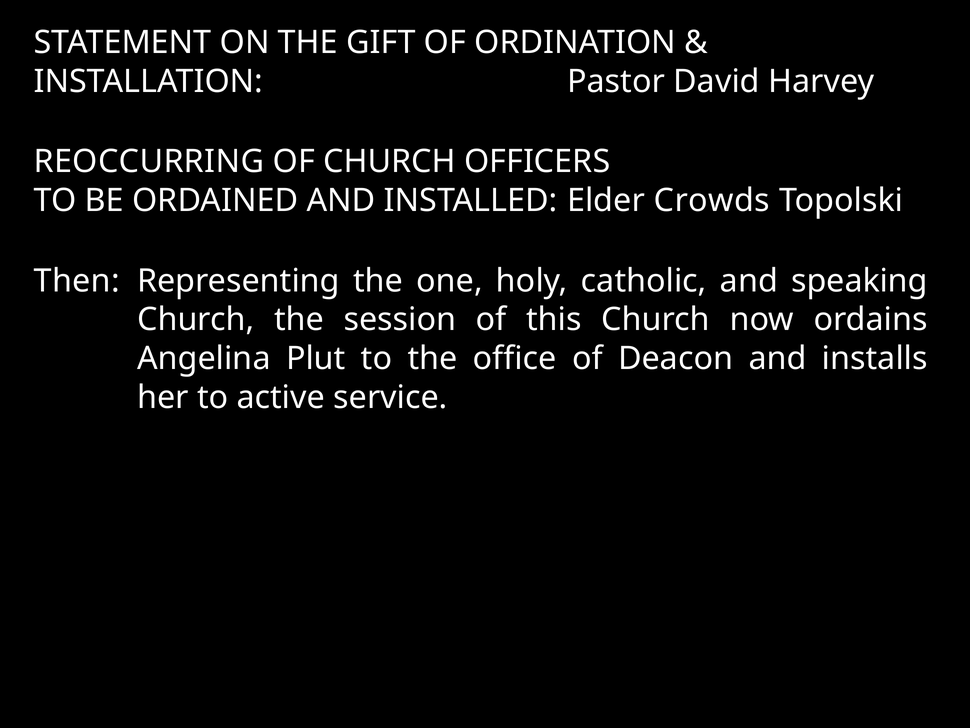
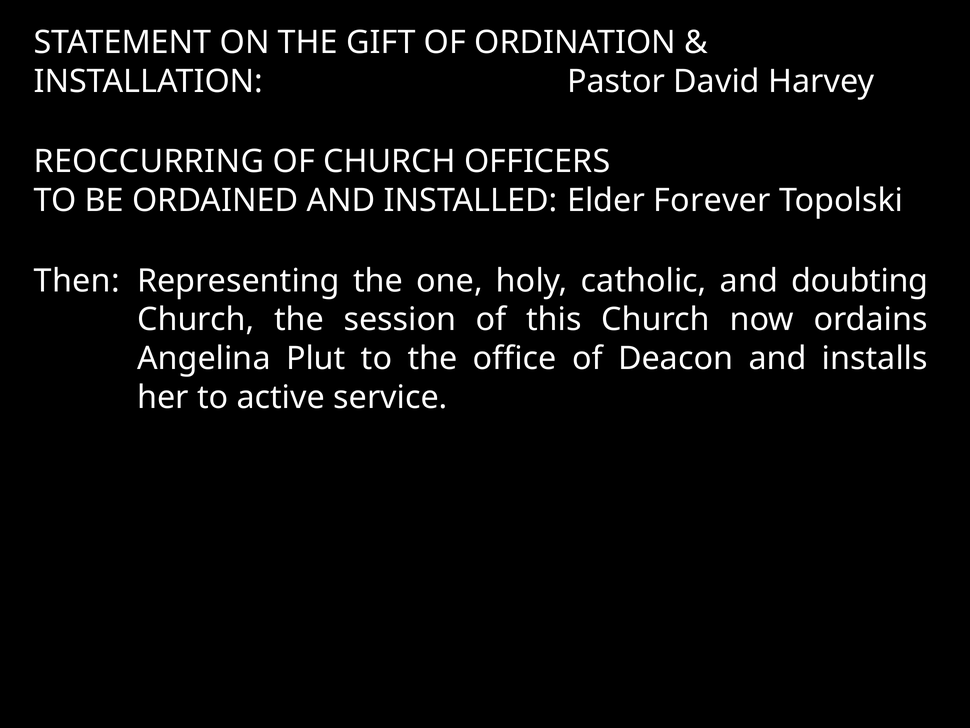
Crowds: Crowds -> Forever (712, 200)
speaking: speaking -> doubting (860, 281)
